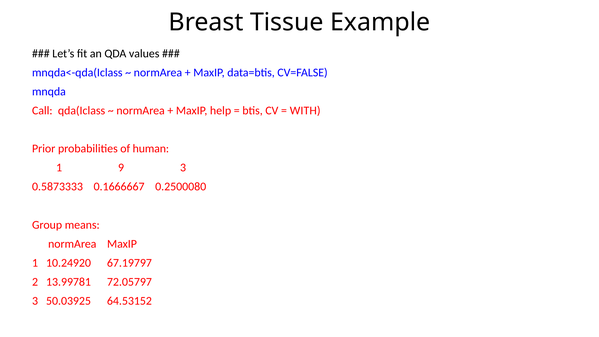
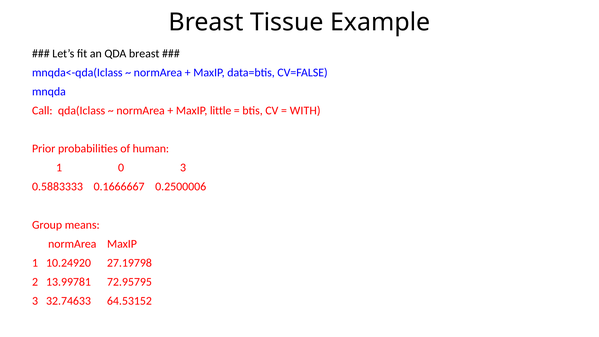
QDA values: values -> breast (144, 53)
help: help -> little (221, 111)
9: 9 -> 0 (121, 168)
0.5873333: 0.5873333 -> 0.5883333 (58, 187)
0.2500080: 0.2500080 -> 0.2500006 (181, 187)
67.19797: 67.19797 -> 27.19798 (129, 263)
72.05797: 72.05797 -> 72.95795 (129, 282)
50.03925: 50.03925 -> 32.74633 (69, 301)
